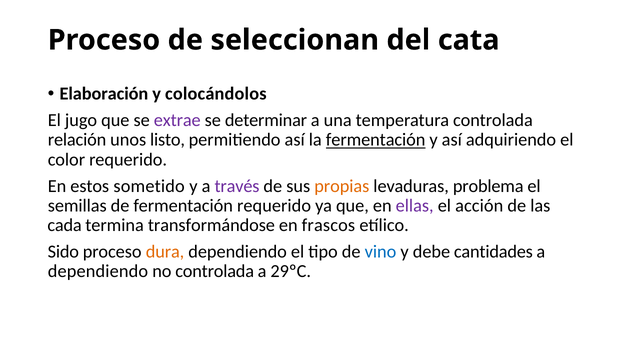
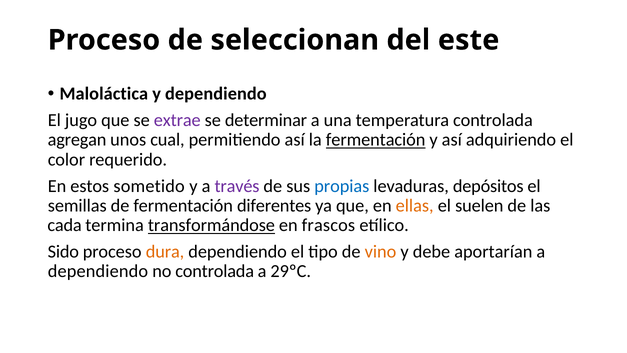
cata: cata -> este (469, 40)
Elaboración: Elaboración -> Maloláctica (104, 94)
y colocándolos: colocándolos -> dependiendo (216, 94)
relación: relación -> agregan (77, 140)
listo: listo -> cual (167, 140)
propias colour: orange -> blue (342, 186)
problema: problema -> depósitos (488, 186)
fermentación requerido: requerido -> diferentes (274, 206)
ellas colour: purple -> orange (415, 206)
acción: acción -> suelen (479, 206)
transformándose underline: none -> present (211, 225)
vino colour: blue -> orange (380, 251)
cantidades: cantidades -> aportarían (493, 251)
